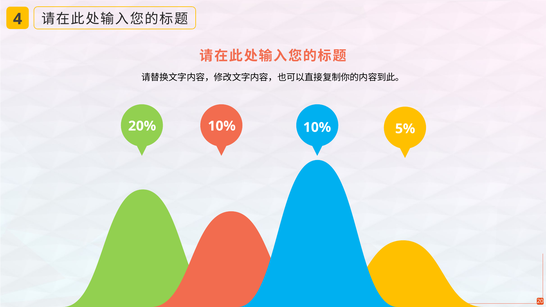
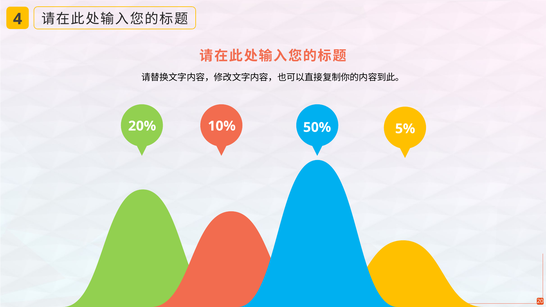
10% 10%: 10% -> 50% (317, 127)
